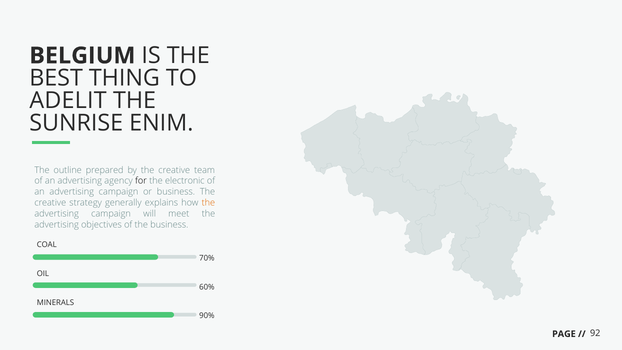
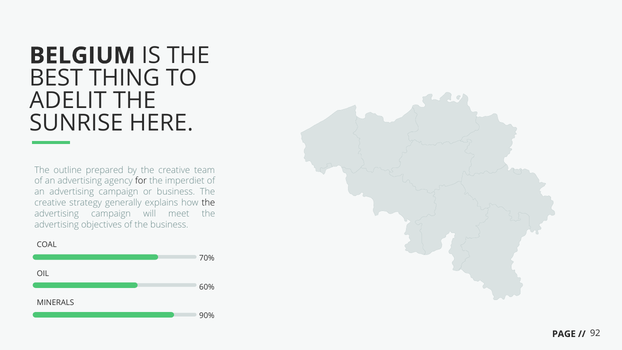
ENIM: ENIM -> HERE (161, 123)
electronic: electronic -> imperdiet (185, 181)
the colour: orange -> black (208, 203)
